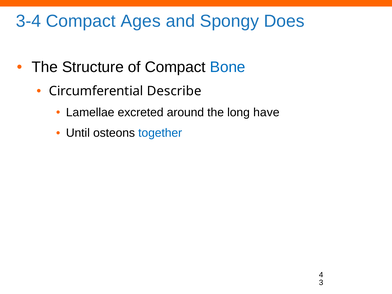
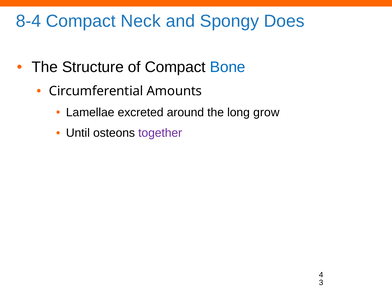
3-4: 3-4 -> 8-4 (28, 21)
Ages: Ages -> Neck (141, 21)
Describe: Describe -> Amounts (174, 91)
have: have -> grow (266, 112)
together colour: blue -> purple (160, 133)
